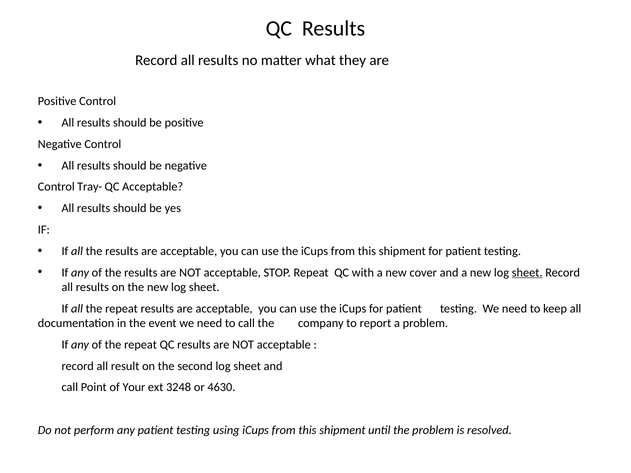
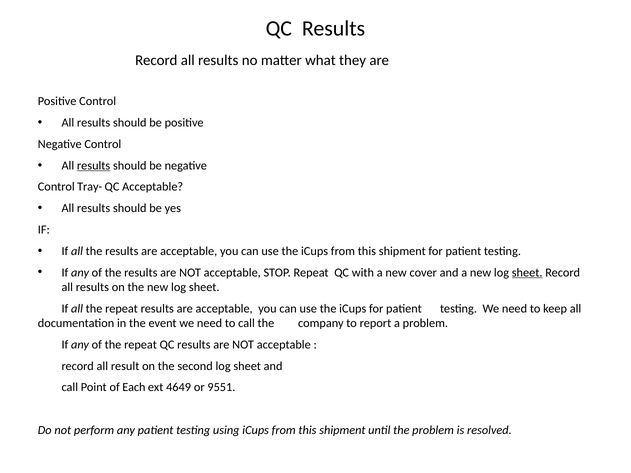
results underline: none -> present (94, 166)
Your: Your -> Each (134, 388)
3248: 3248 -> 4649 (179, 388)
4630: 4630 -> 9551 (221, 388)
